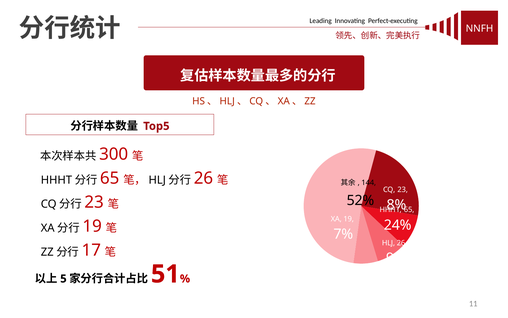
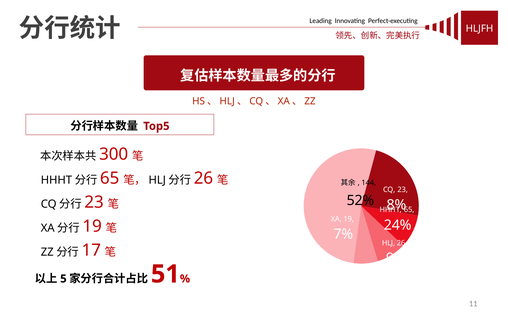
NNFH: NNFH -> HLJFH (479, 28)
